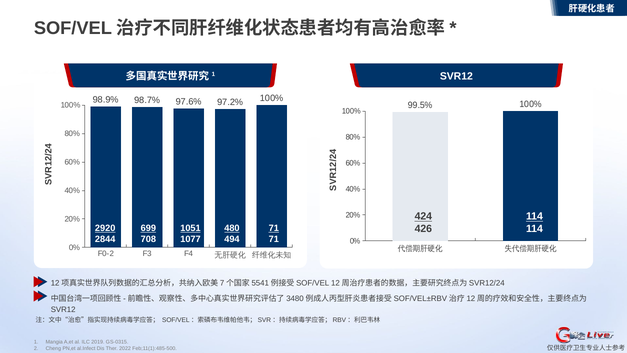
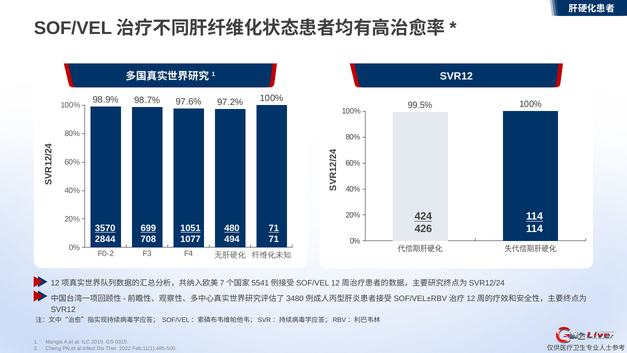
2920: 2920 -> 3570 (105, 228)
